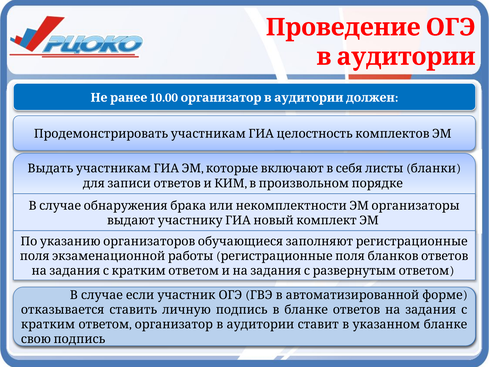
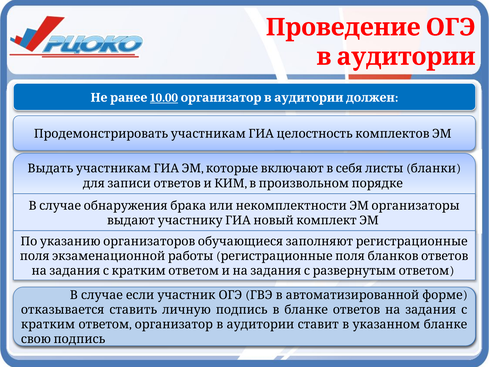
10.00 underline: none -> present (164, 98)
